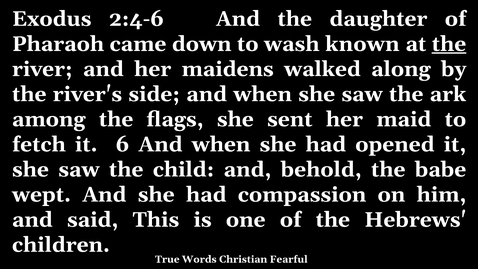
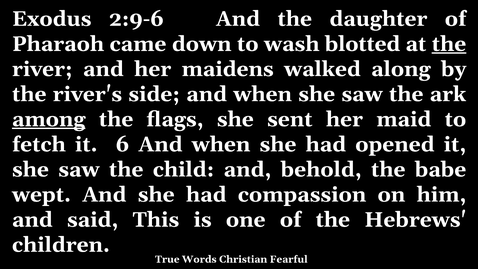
2:4-6: 2:4-6 -> 2:9-6 (136, 19)
known: known -> blotted (363, 44)
among underline: none -> present (49, 119)
